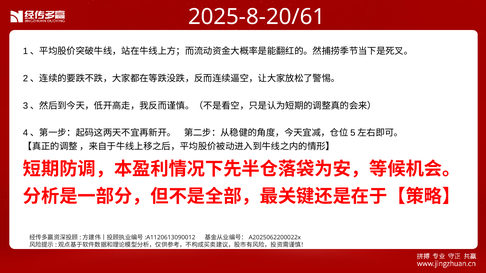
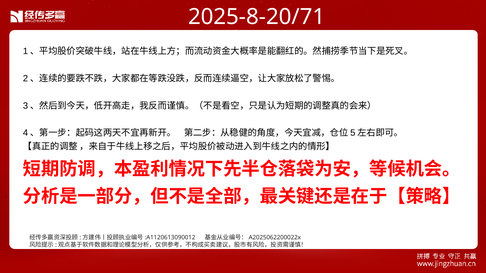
2025-8-20/61: 2025-8-20/61 -> 2025-8-20/71 (257, 17)
